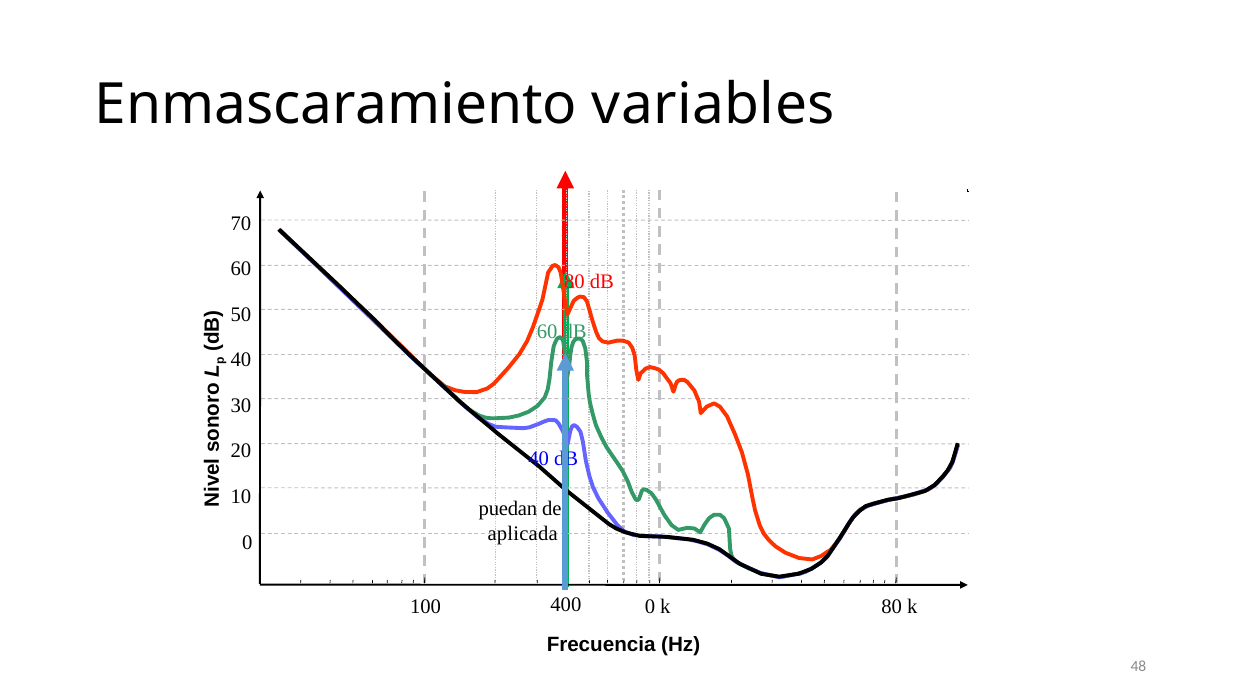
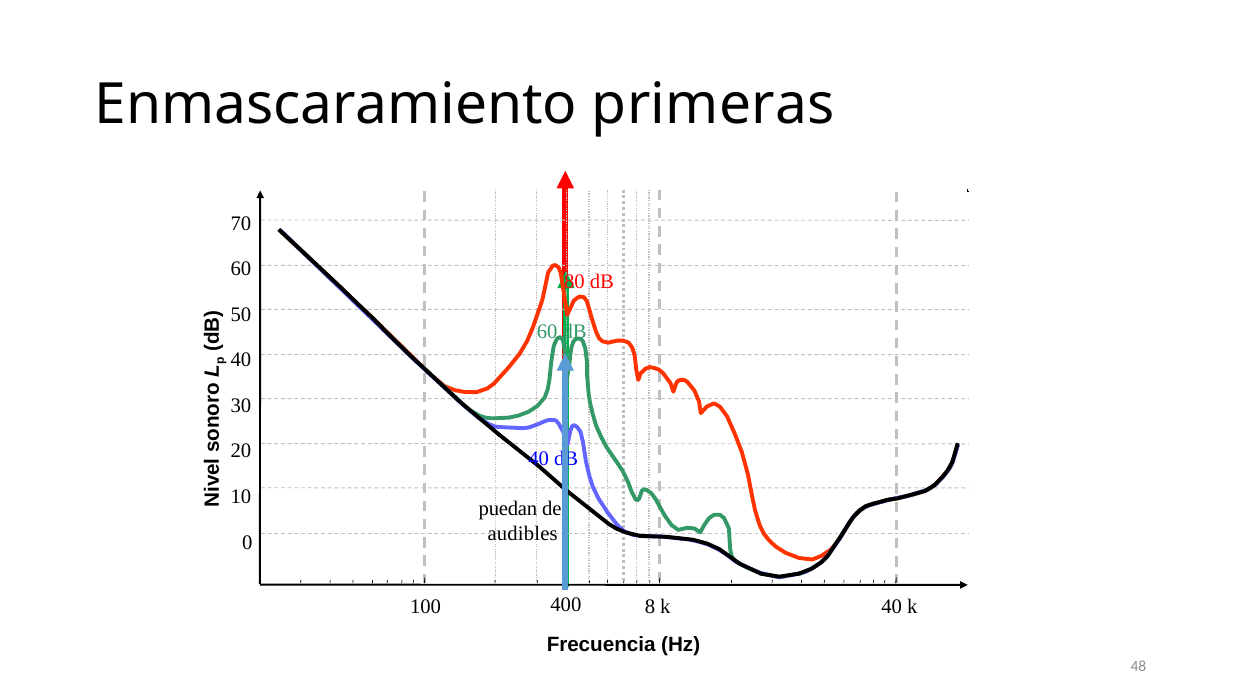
variables: variables -> primeras (713, 104)
aplicada: aplicada -> audibles (523, 534)
100 0: 0 -> 8 (650, 606)
k 80: 80 -> 40 (892, 606)
